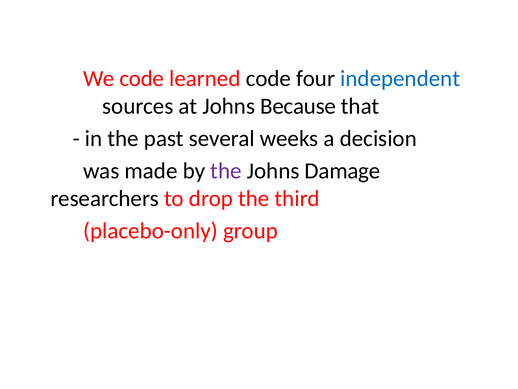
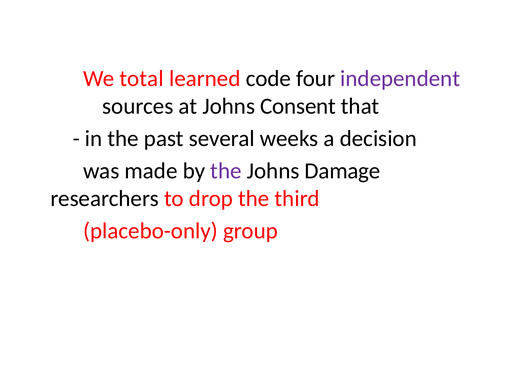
We code: code -> total (142, 79)
independent colour: blue -> purple (400, 79)
Because: Because -> Consent (298, 106)
